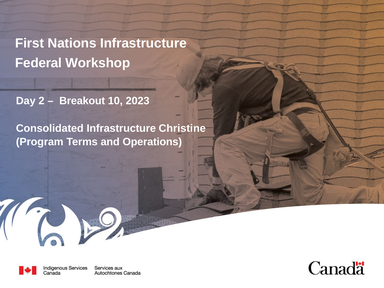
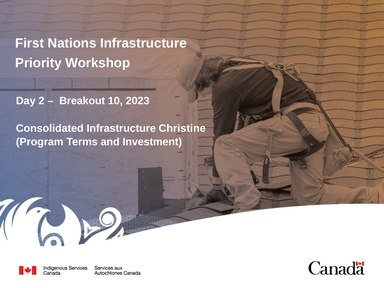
Federal: Federal -> Priority (38, 63)
Operations: Operations -> Investment (152, 142)
